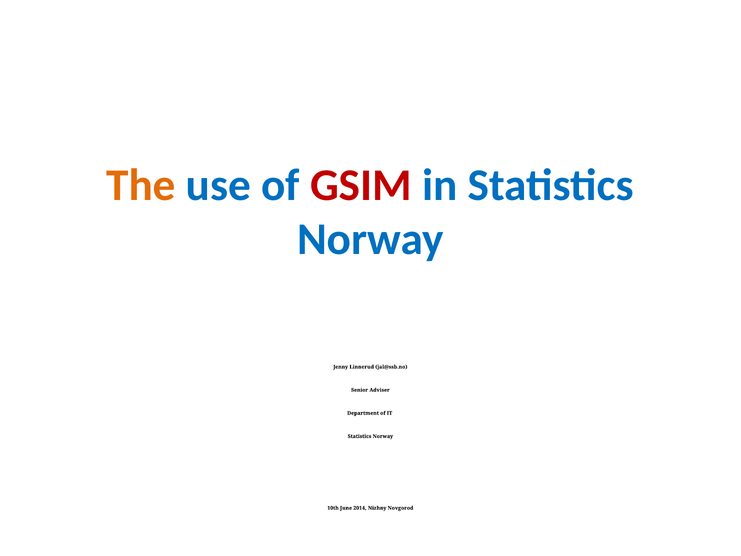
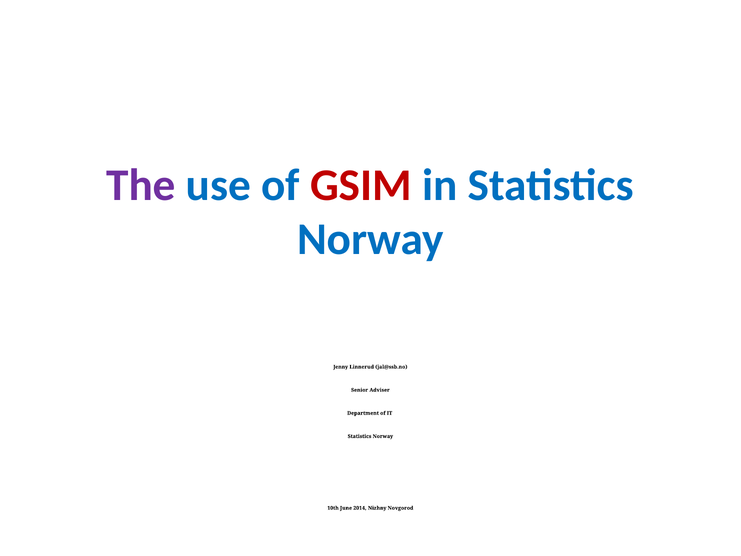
The colour: orange -> purple (141, 185)
